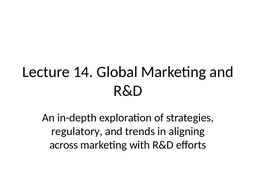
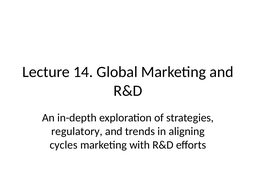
across: across -> cycles (64, 145)
